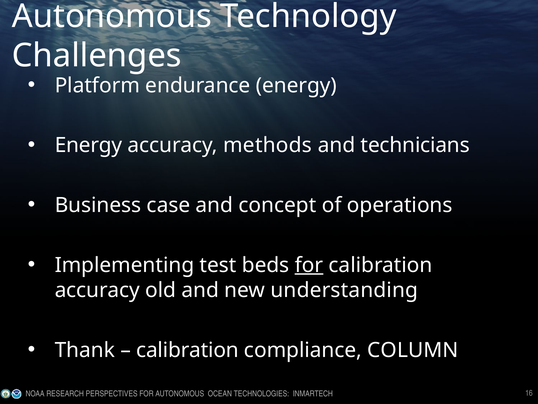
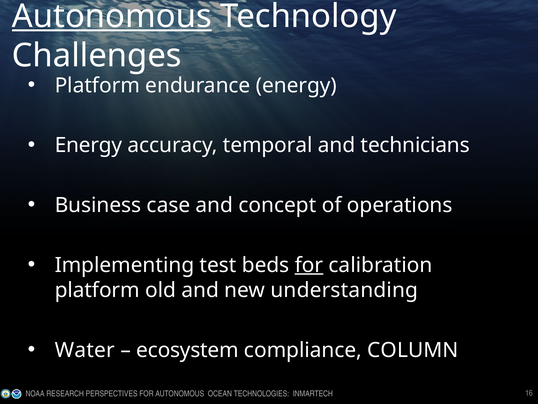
Autonomous underline: none -> present (112, 16)
methods: methods -> temporal (268, 145)
accuracy: accuracy -> platform (97, 290)
Thank: Thank -> Water (85, 350)
calibration: calibration -> ecosystem (188, 350)
